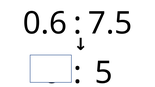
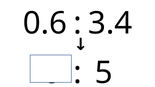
7.5: 7.5 -> 3.4 (110, 23)
